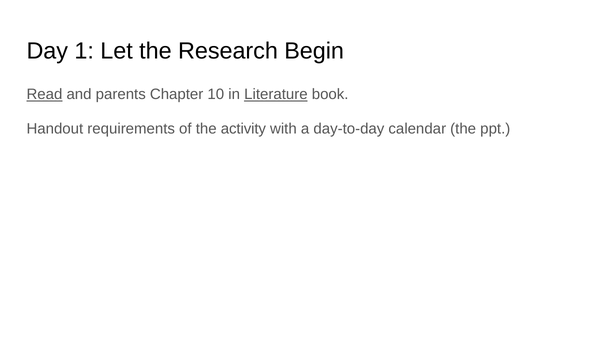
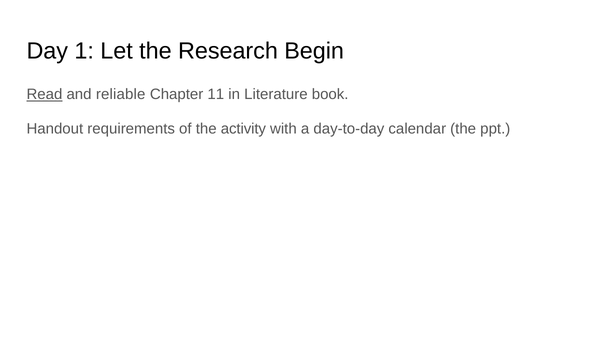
parents: parents -> reliable (121, 95)
10: 10 -> 11 (216, 95)
Literature underline: present -> none (276, 95)
